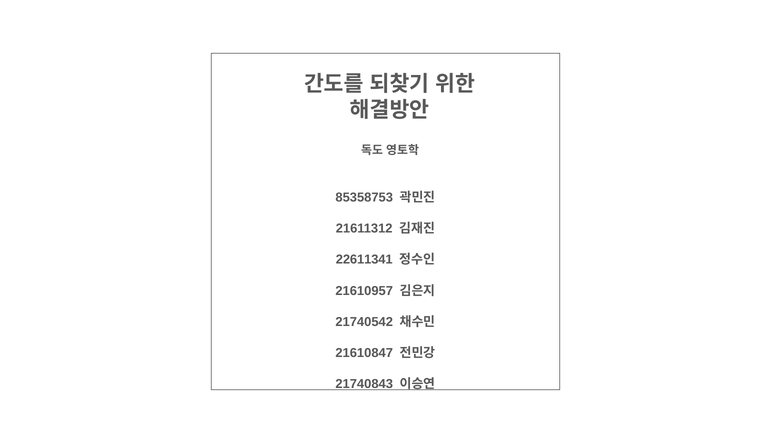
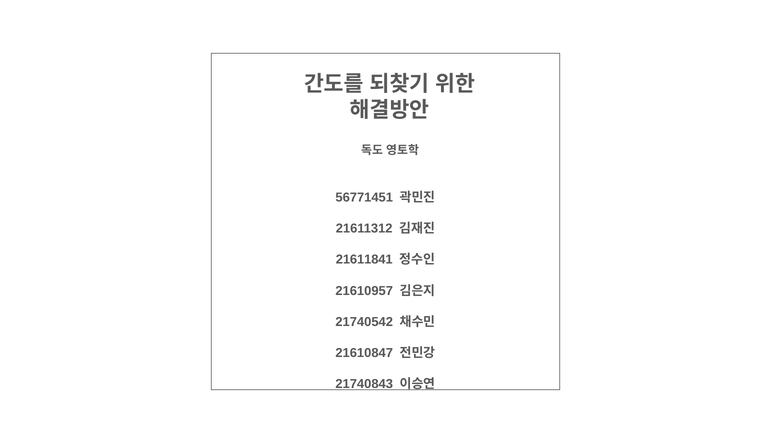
85358753: 85358753 -> 56771451 (364, 198)
22611341: 22611341 -> 21611841 (364, 260)
